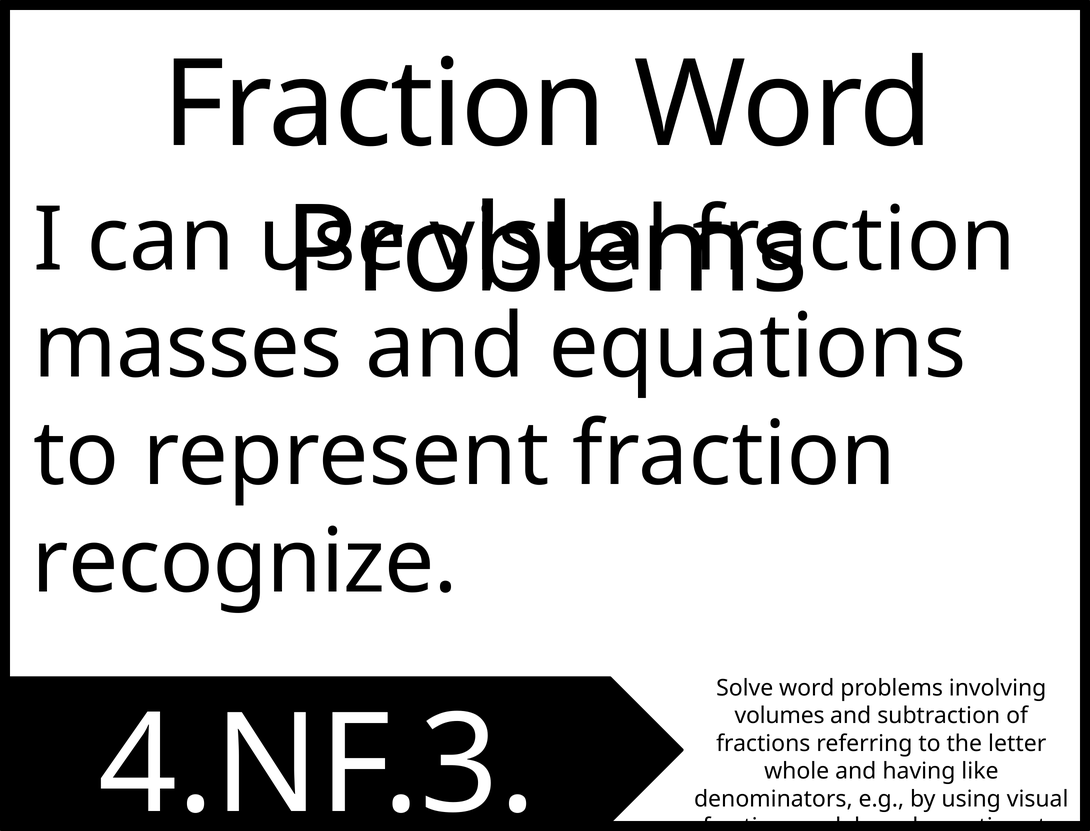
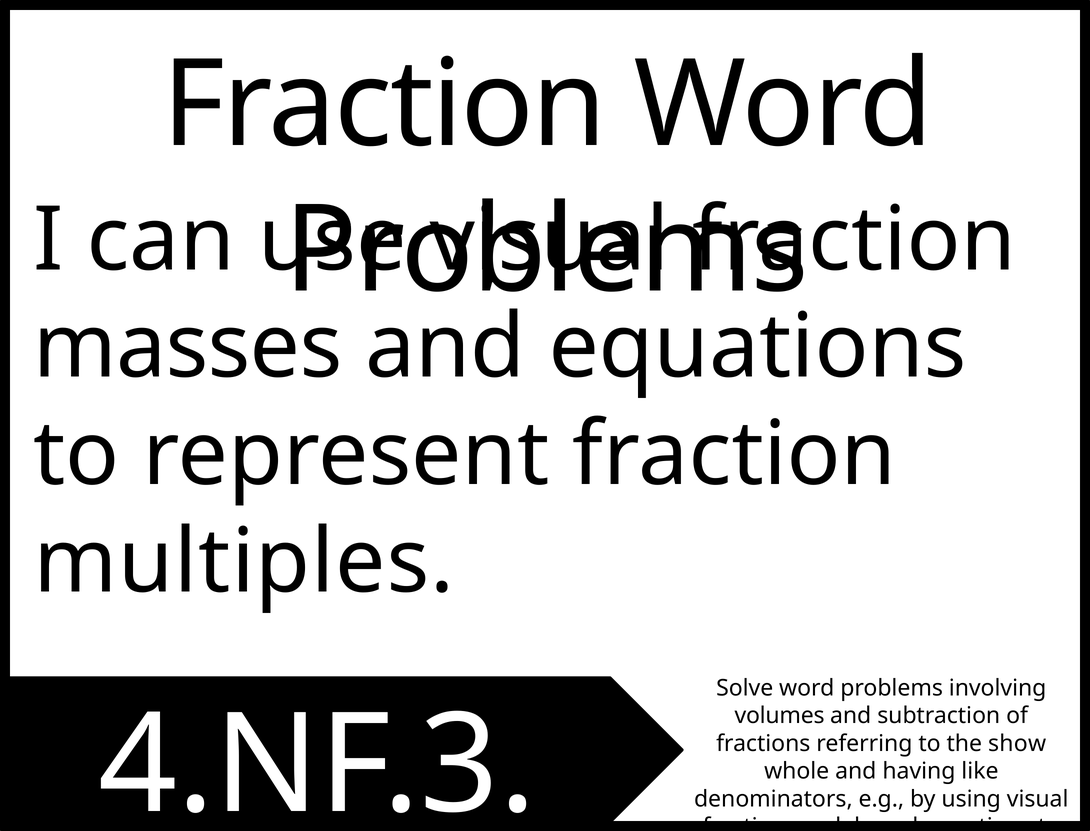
recognize: recognize -> multiples (244, 562)
letter: letter -> show (1017, 743)
